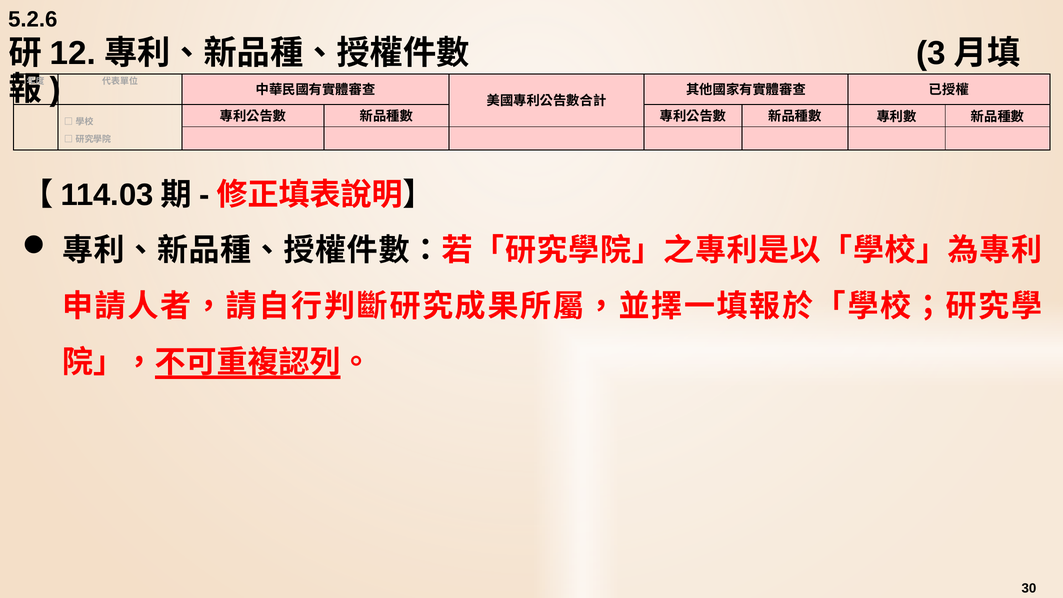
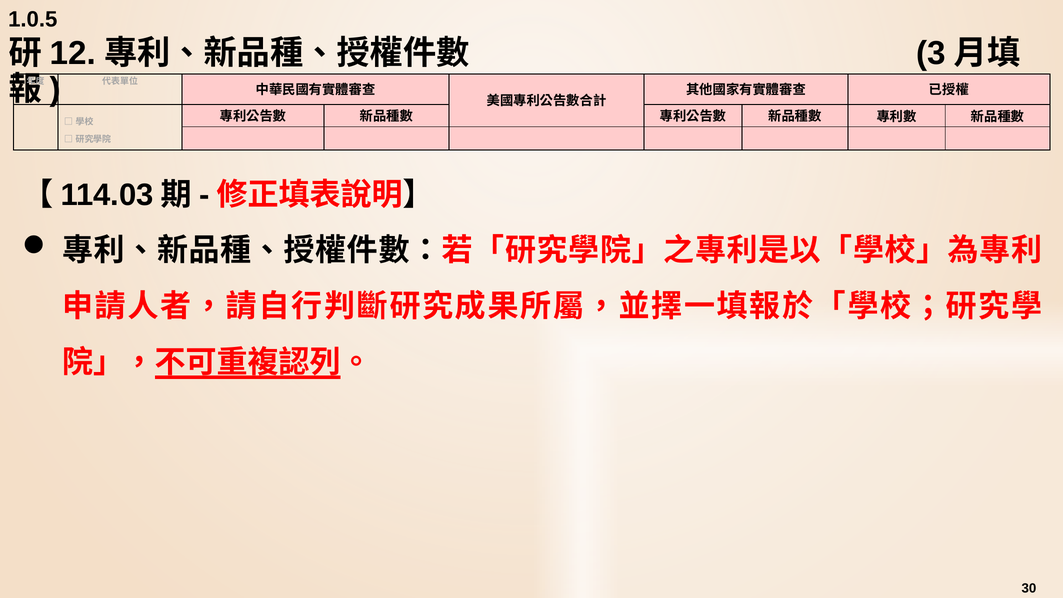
5.2.6: 5.2.6 -> 1.0.5 (33, 19)
